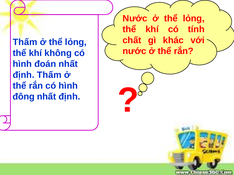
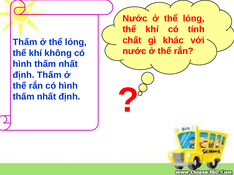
đoán: đoán -> thấm (45, 64)
đông: đông -> thấm (24, 97)
